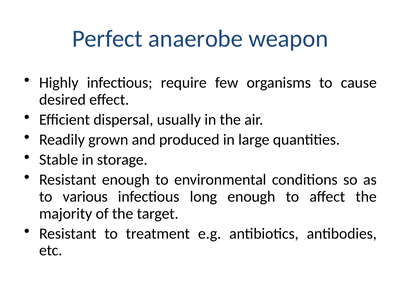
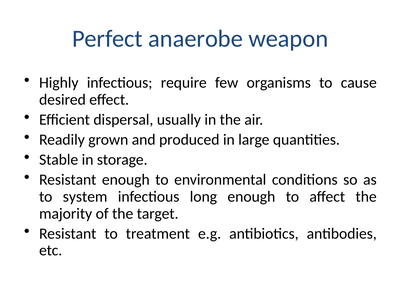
various: various -> system (85, 197)
